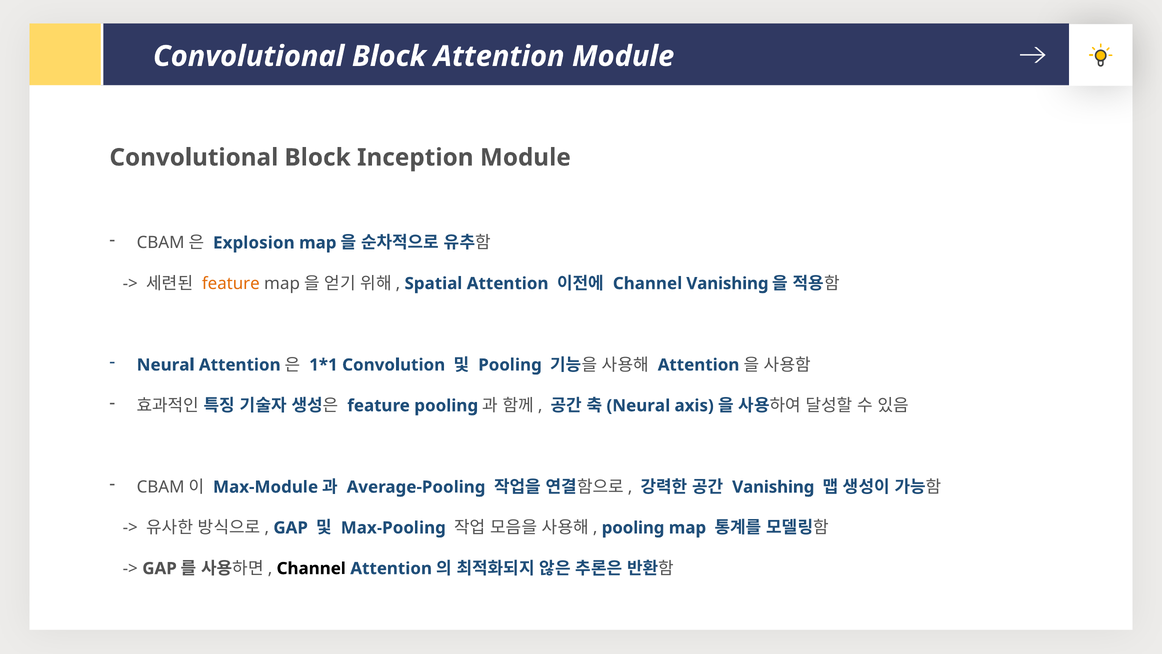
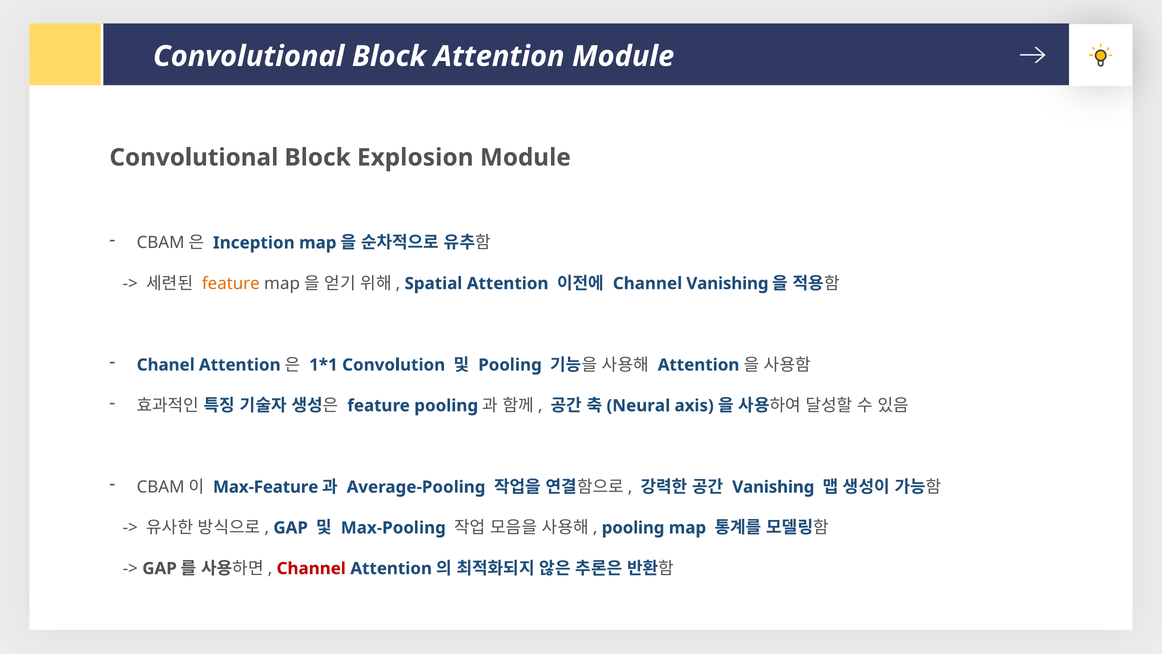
Inception: Inception -> Explosion (415, 157)
Explosion: Explosion -> Inception (254, 243)
Neural: Neural -> Chanel (166, 365)
Max-Module: Max-Module -> Max-Feature (266, 487)
Channel colour: black -> red (311, 568)
